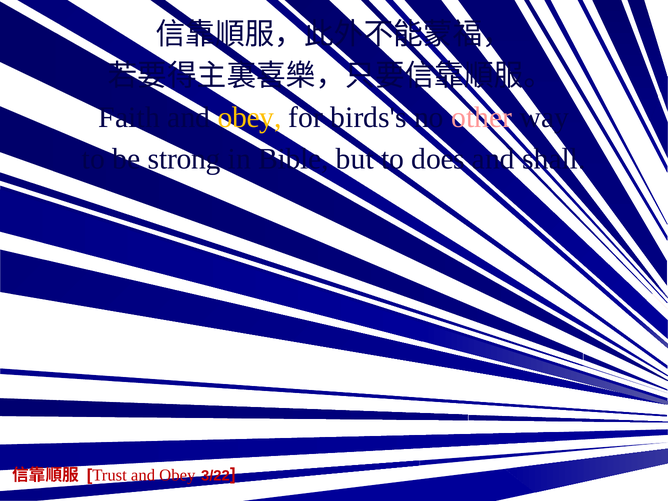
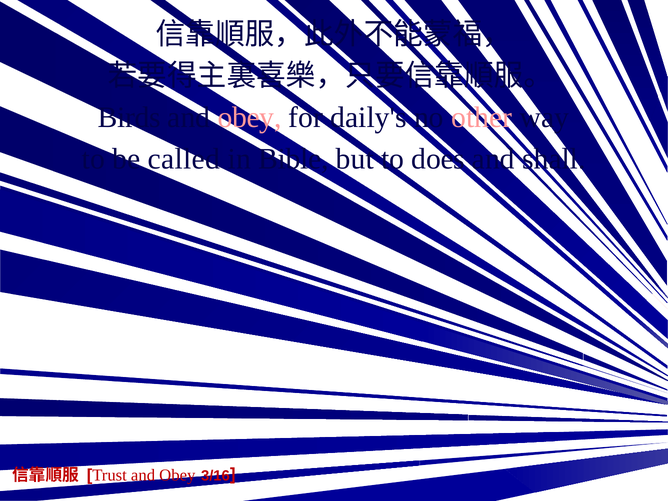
Faith: Faith -> Birds (129, 117)
obey colour: yellow -> pink (249, 117)
birds's: birds's -> daily's (369, 117)
strong: strong -> called (184, 159)
3/22: 3/22 -> 3/16 (215, 476)
